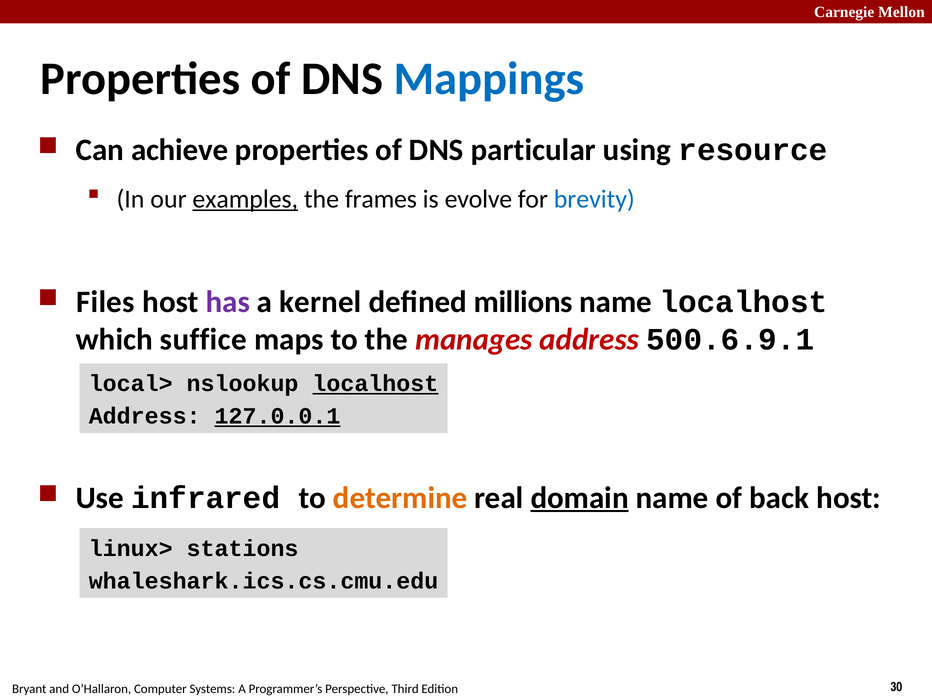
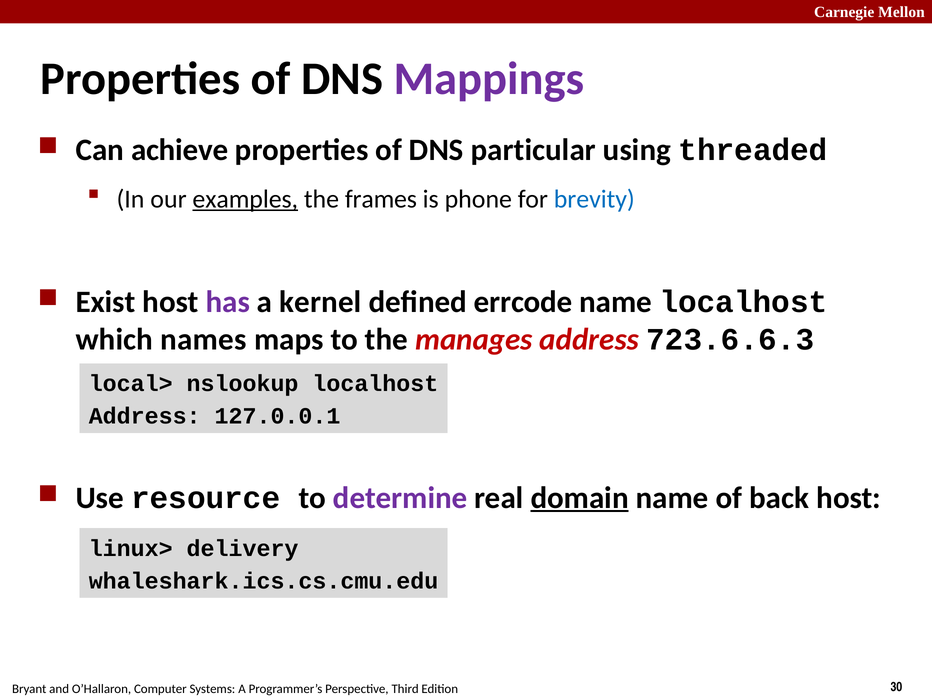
Mappings colour: blue -> purple (489, 79)
resource: resource -> threaded (753, 150)
evolve: evolve -> phone (478, 199)
Files: Files -> Exist (106, 302)
millions: millions -> errcode (523, 302)
suffice: suffice -> names (203, 339)
500.6.9.1: 500.6.9.1 -> 723.6.6.3 (730, 339)
localhost underline: present -> none (375, 384)
127.0.0.1 underline: present -> none (277, 416)
infrared: infrared -> resource (206, 498)
determine colour: orange -> purple (400, 498)
stations: stations -> delivery (243, 548)
